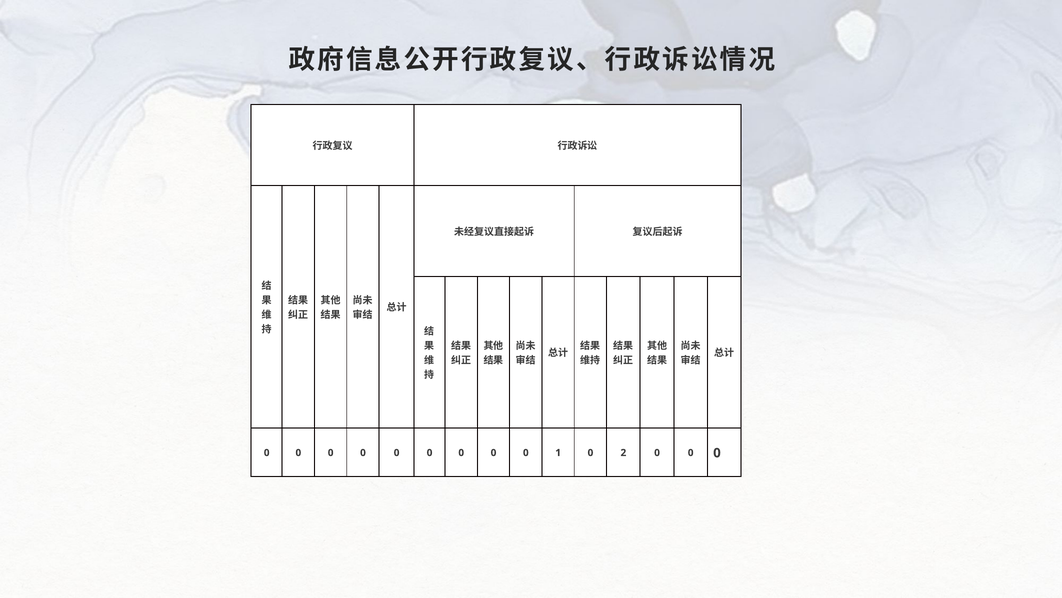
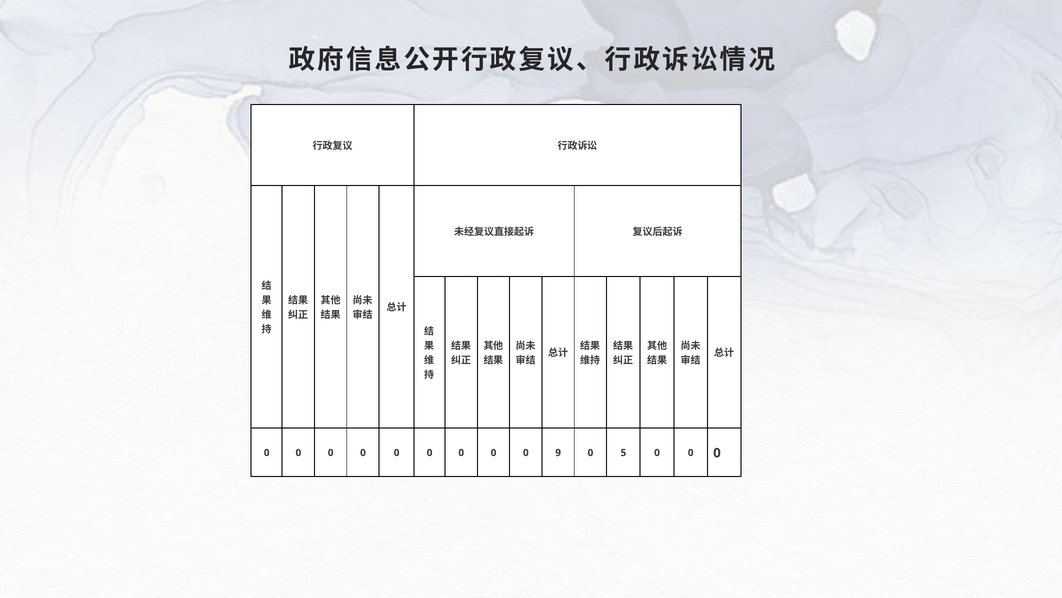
1: 1 -> 9 (558, 452)
2: 2 -> 5 (623, 452)
